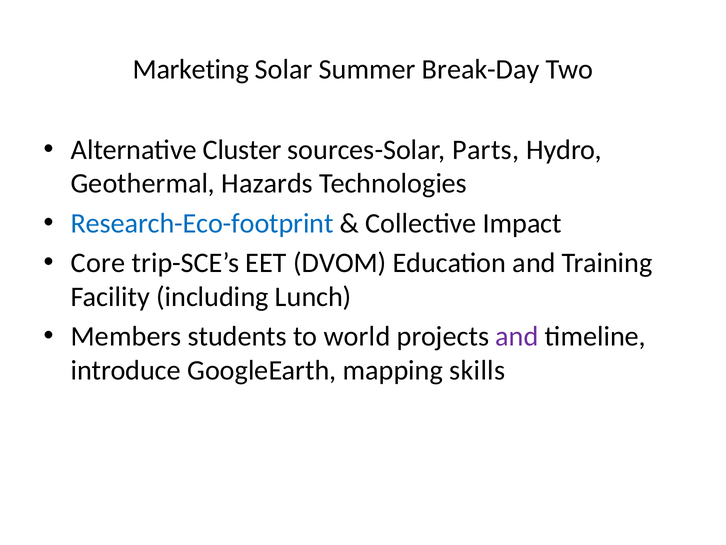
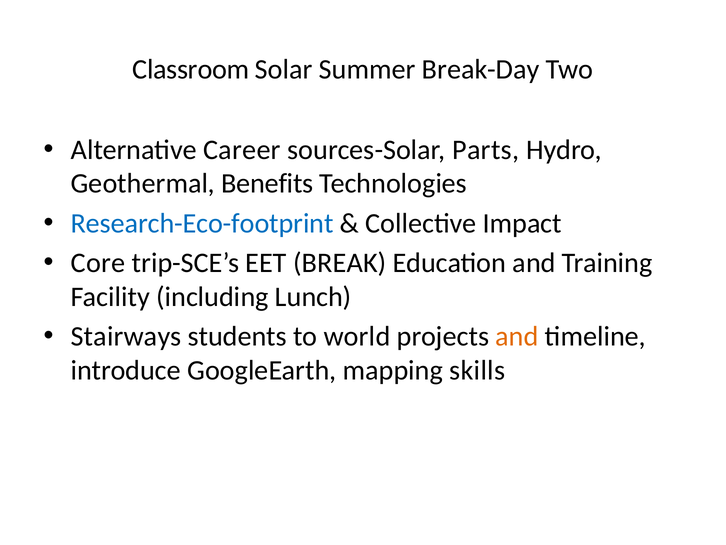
Marketing: Marketing -> Classroom (191, 69)
Cluster: Cluster -> Career (242, 150)
Hazards: Hazards -> Benefits (267, 183)
DVOM: DVOM -> BREAK (340, 263)
Members: Members -> Stairways (126, 336)
and colour: purple -> orange (517, 336)
